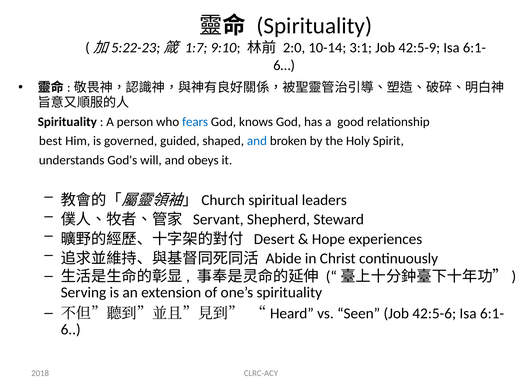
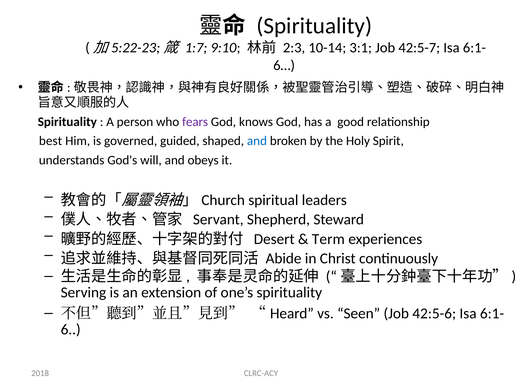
2:0: 2:0 -> 2:3 (294, 48)
42:5-9: 42:5-9 -> 42:5-7 (419, 48)
fears colour: blue -> purple (195, 122)
Hope: Hope -> Term (328, 239)
